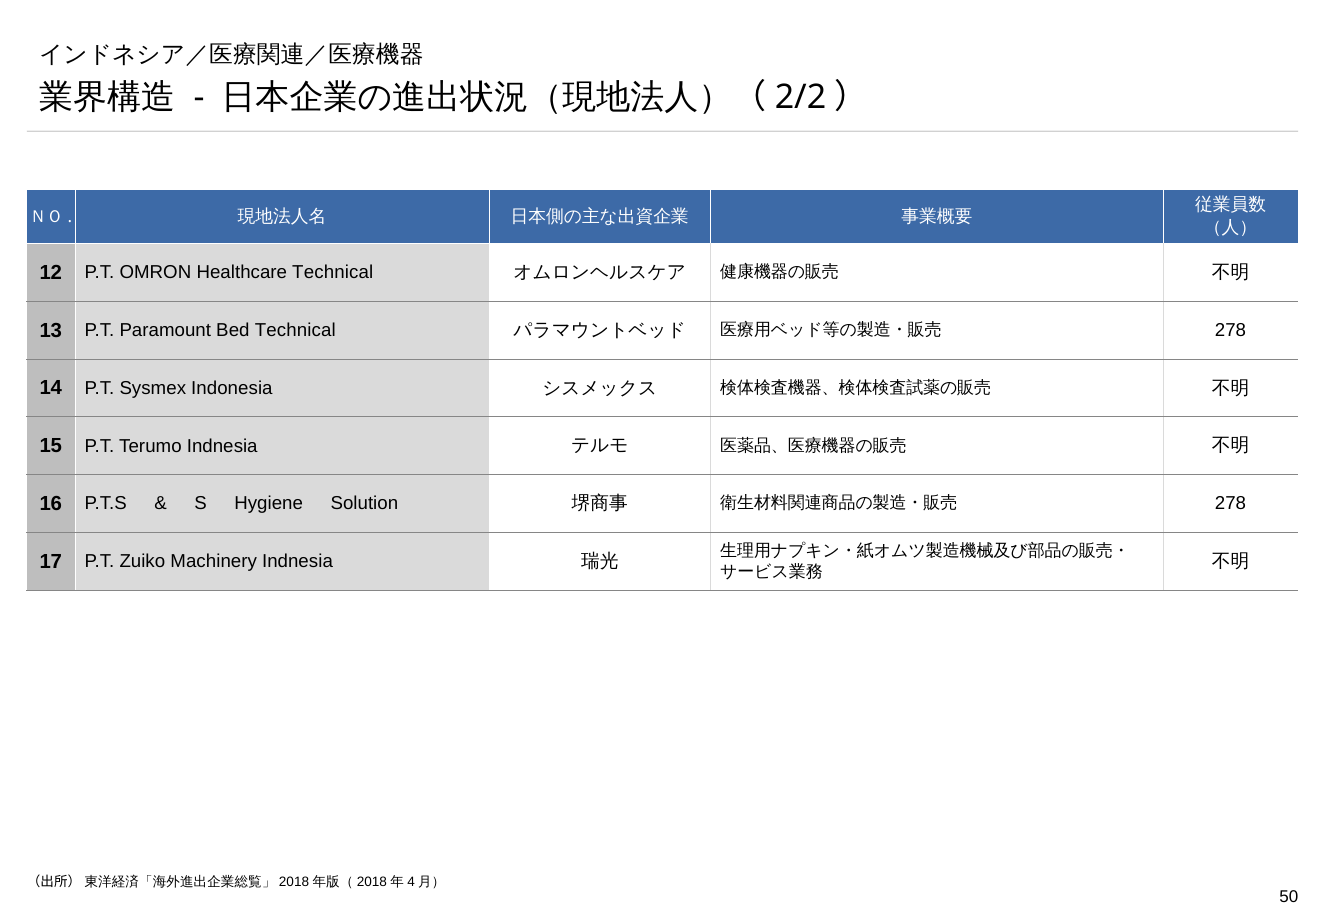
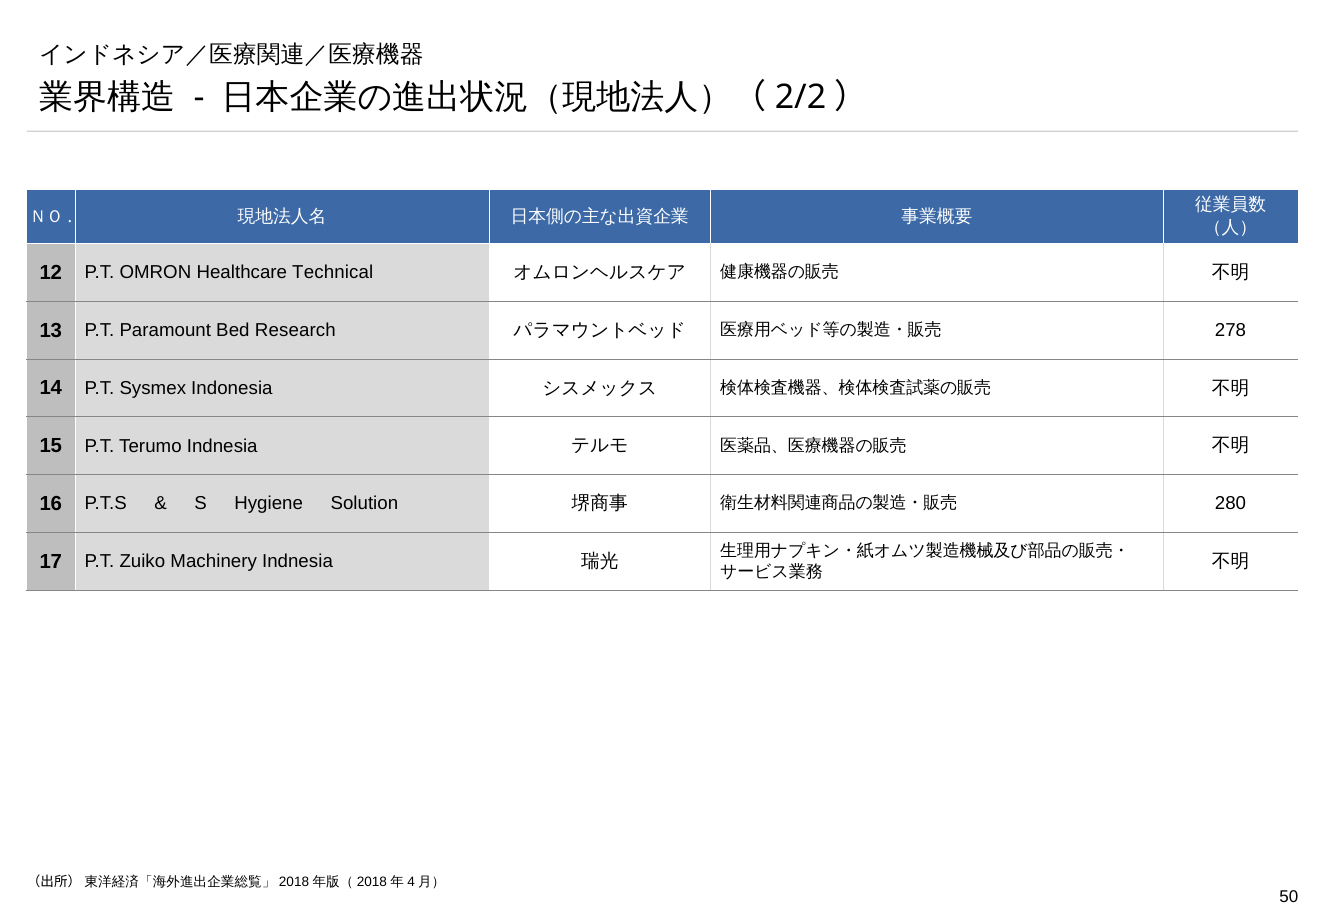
Bed Technical: Technical -> Research (295, 331)
278: 278 -> 280 (1231, 504)
